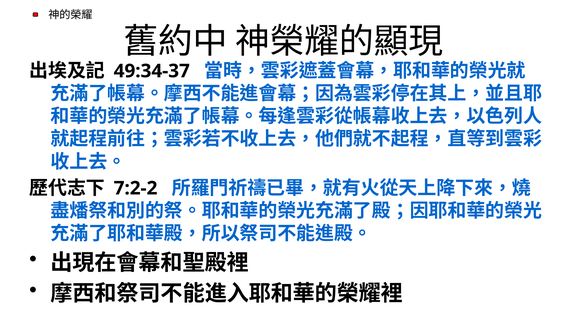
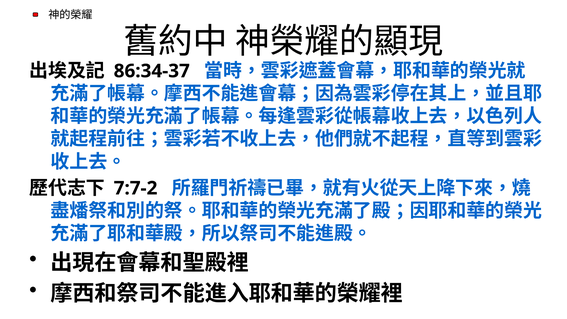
49:34-37: 49:34-37 -> 86:34-37 (152, 71)
7:2-2: 7:2-2 -> 7:7-2 (136, 188)
